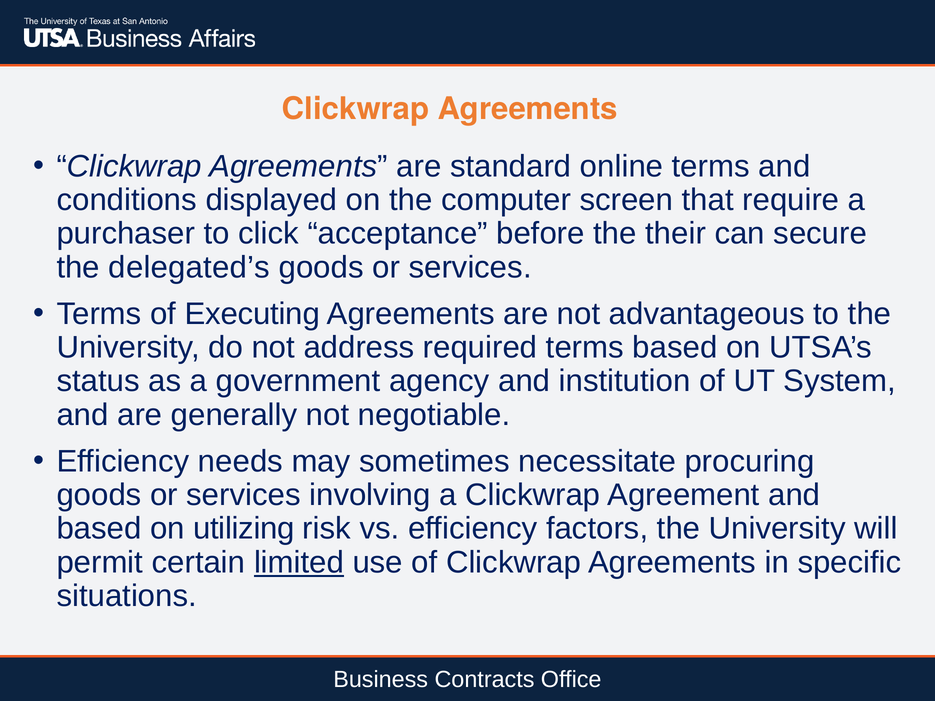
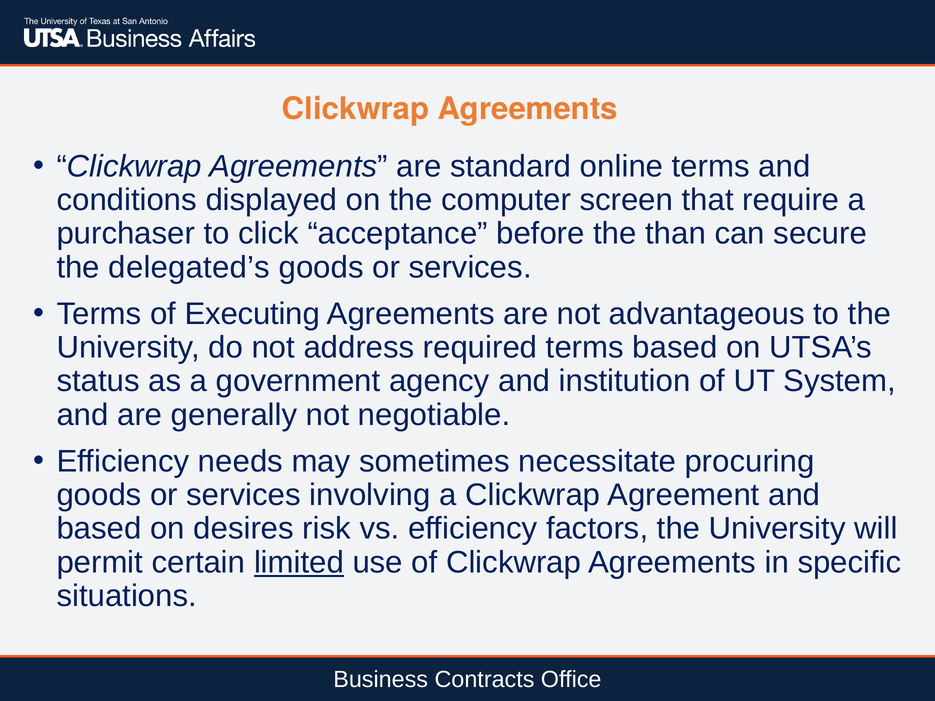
their: their -> than (676, 234)
utilizing: utilizing -> desires (244, 529)
